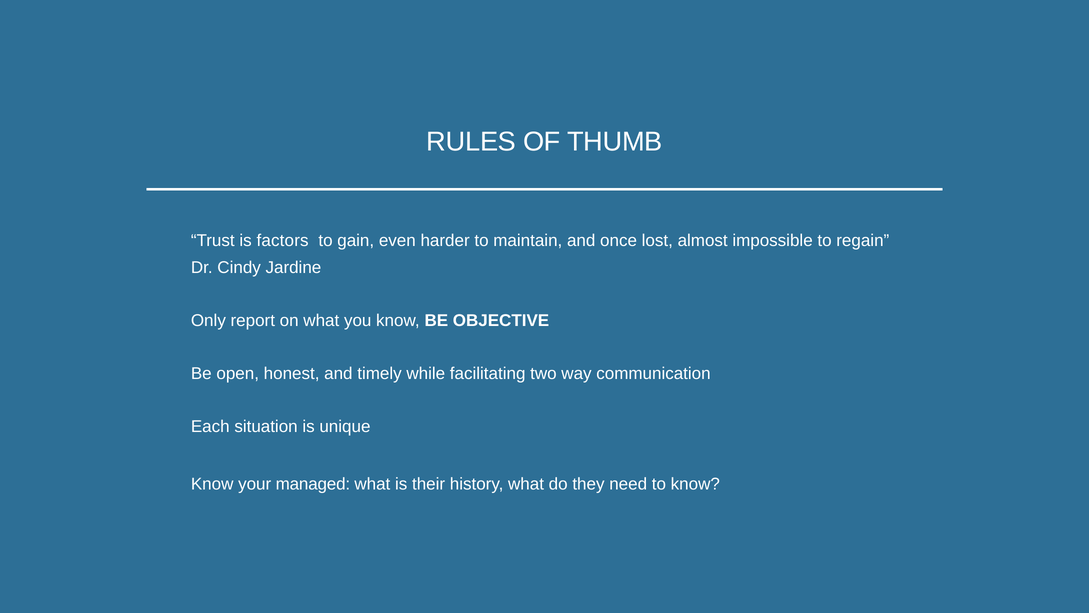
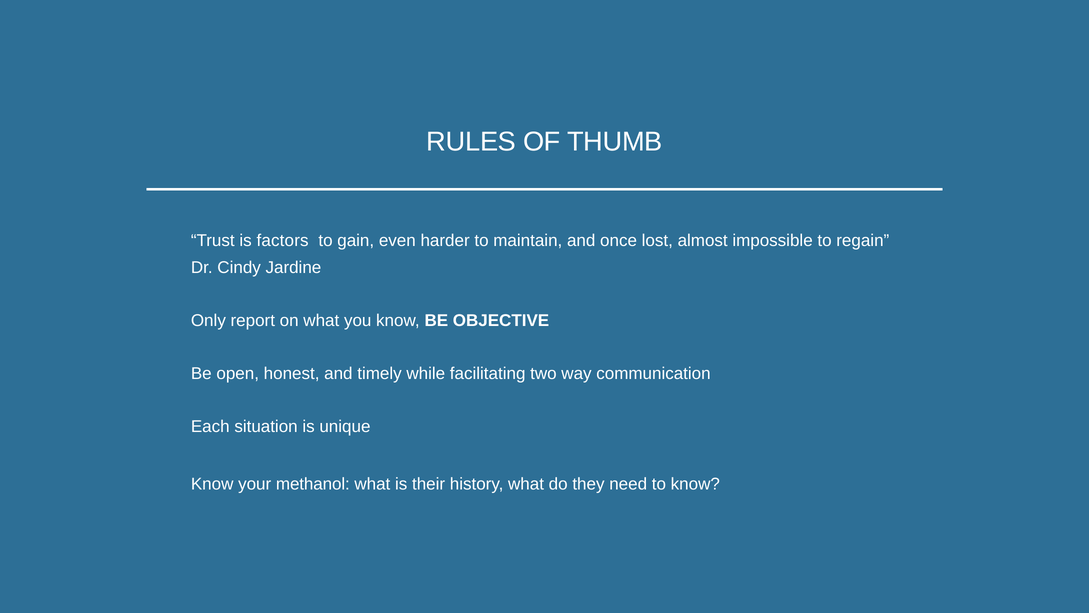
managed: managed -> methanol (313, 484)
